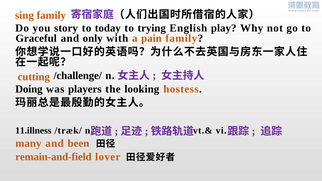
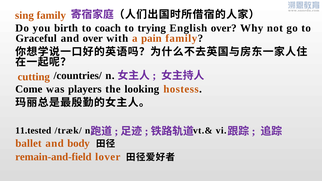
story: story -> birth (66, 28)
today: today -> coach (108, 28)
English play: play -> over (224, 28)
and only: only -> over (93, 38)
/challenge/: /challenge/ -> /countries/ (78, 76)
Doing: Doing -> Come (29, 89)
11.illness: 11.illness -> 11.tested (33, 131)
many: many -> ballet (28, 143)
been: been -> body (79, 143)
